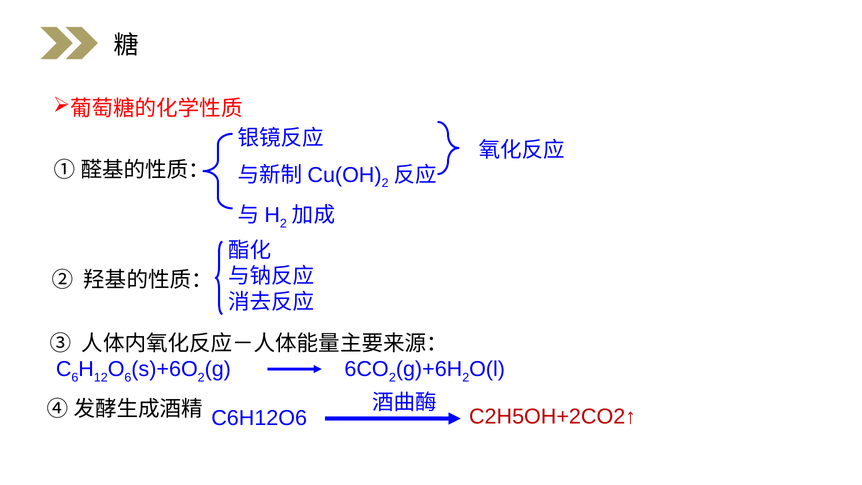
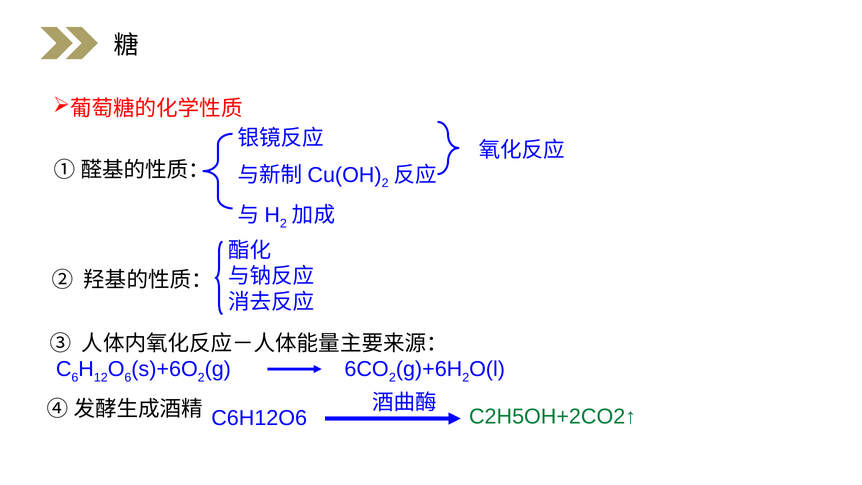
C2H5OH+2CO2↑ colour: red -> green (553, 416)
